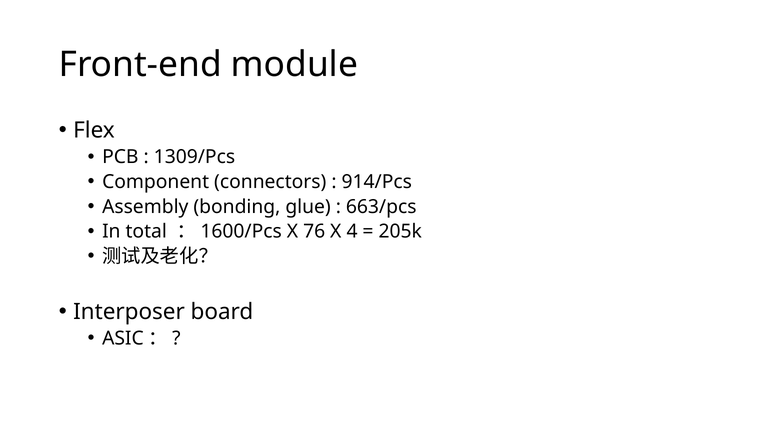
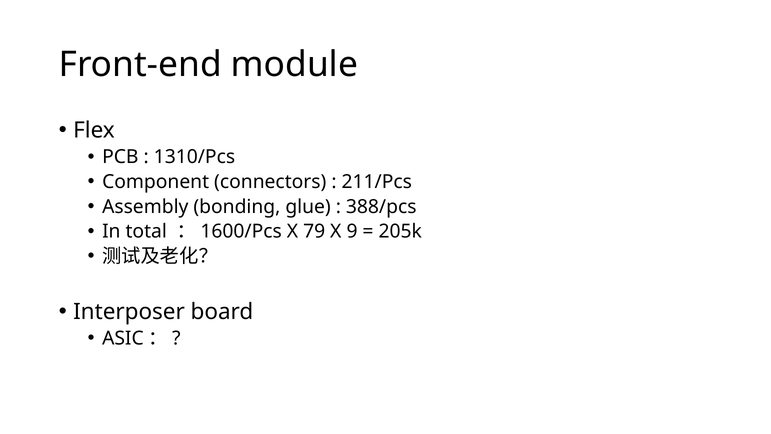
1309/Pcs: 1309/Pcs -> 1310/Pcs (194, 157)
914/Pcs: 914/Pcs -> 211/Pcs (377, 182)
663/pcs: 663/pcs -> 388/pcs (381, 207)
76: 76 -> 79 (314, 231)
4: 4 -> 9 (352, 231)
